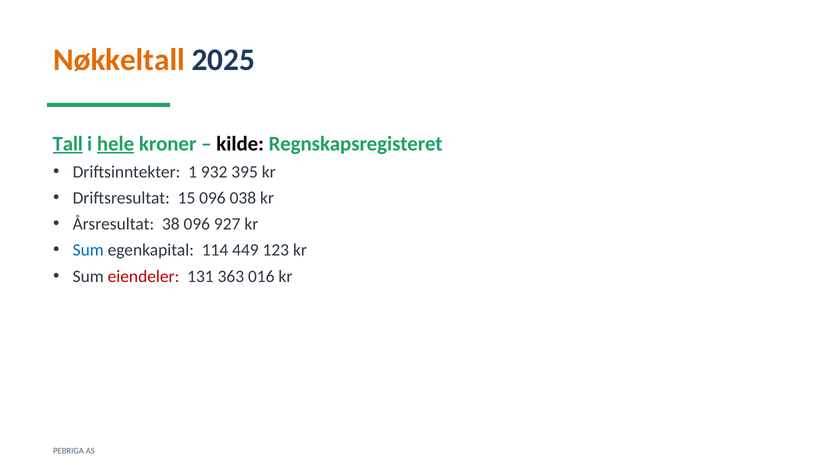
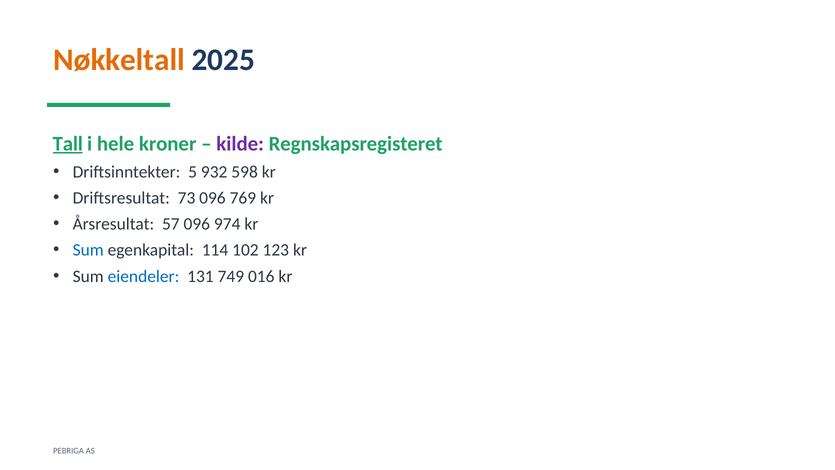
hele underline: present -> none (116, 144)
kilde colour: black -> purple (240, 144)
1: 1 -> 5 (193, 172)
395: 395 -> 598 (245, 172)
15: 15 -> 73 (186, 198)
038: 038 -> 769 (243, 198)
38: 38 -> 57 (171, 224)
927: 927 -> 974 (227, 224)
449: 449 -> 102 (245, 250)
eiendeler colour: red -> blue (143, 276)
363: 363 -> 749 (231, 276)
